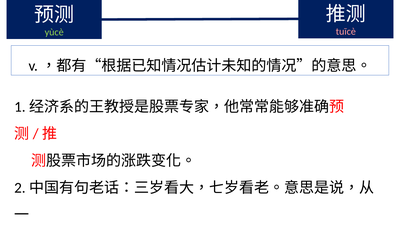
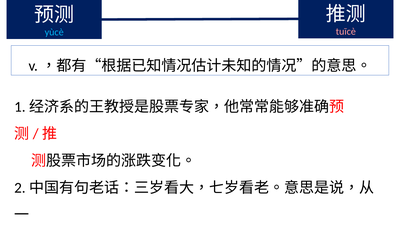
yùcè colour: light green -> light blue (54, 32)
